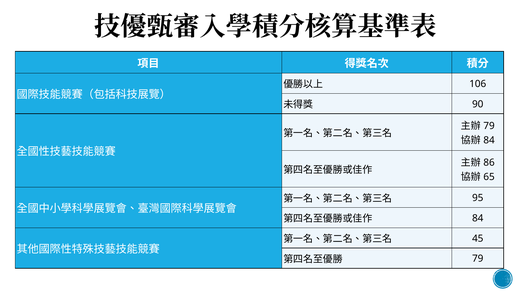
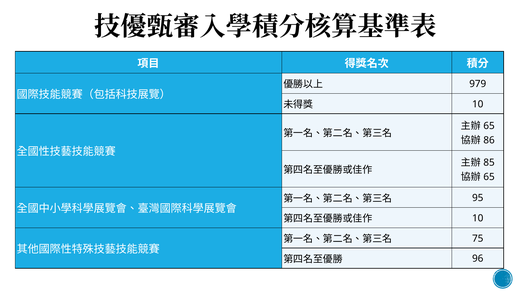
106: 106 -> 979 (478, 84)
90: 90 -> 10 (478, 104)
79: 79 -> 65 (489, 126)
84: 84 -> 86 (489, 140)
86: 86 -> 85 (489, 163)
84: 84 -> 10 (478, 218)
45: 45 -> 75 (478, 239)
79: 79 -> 96 (478, 259)
